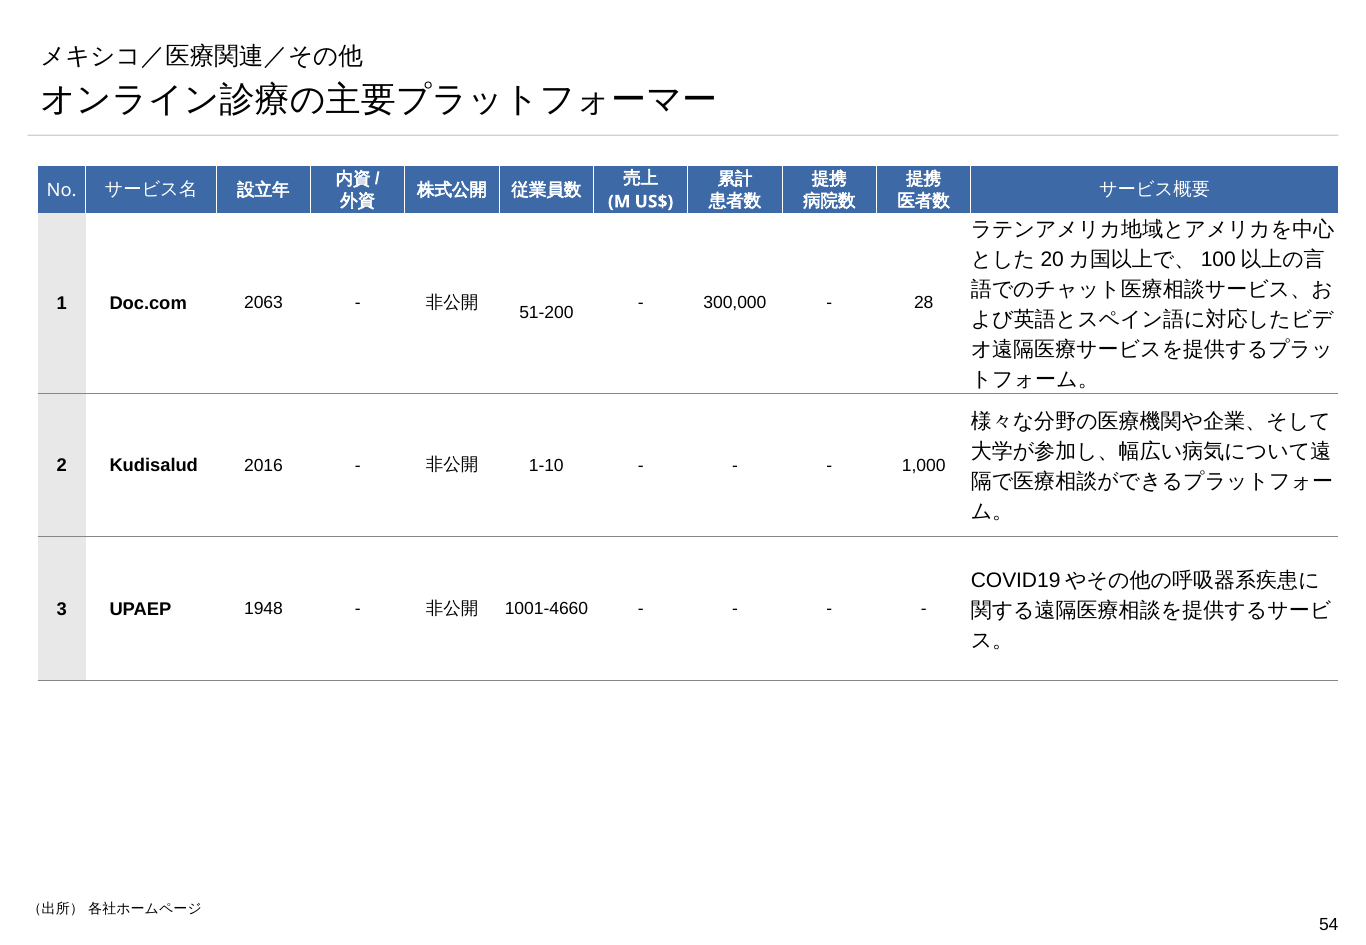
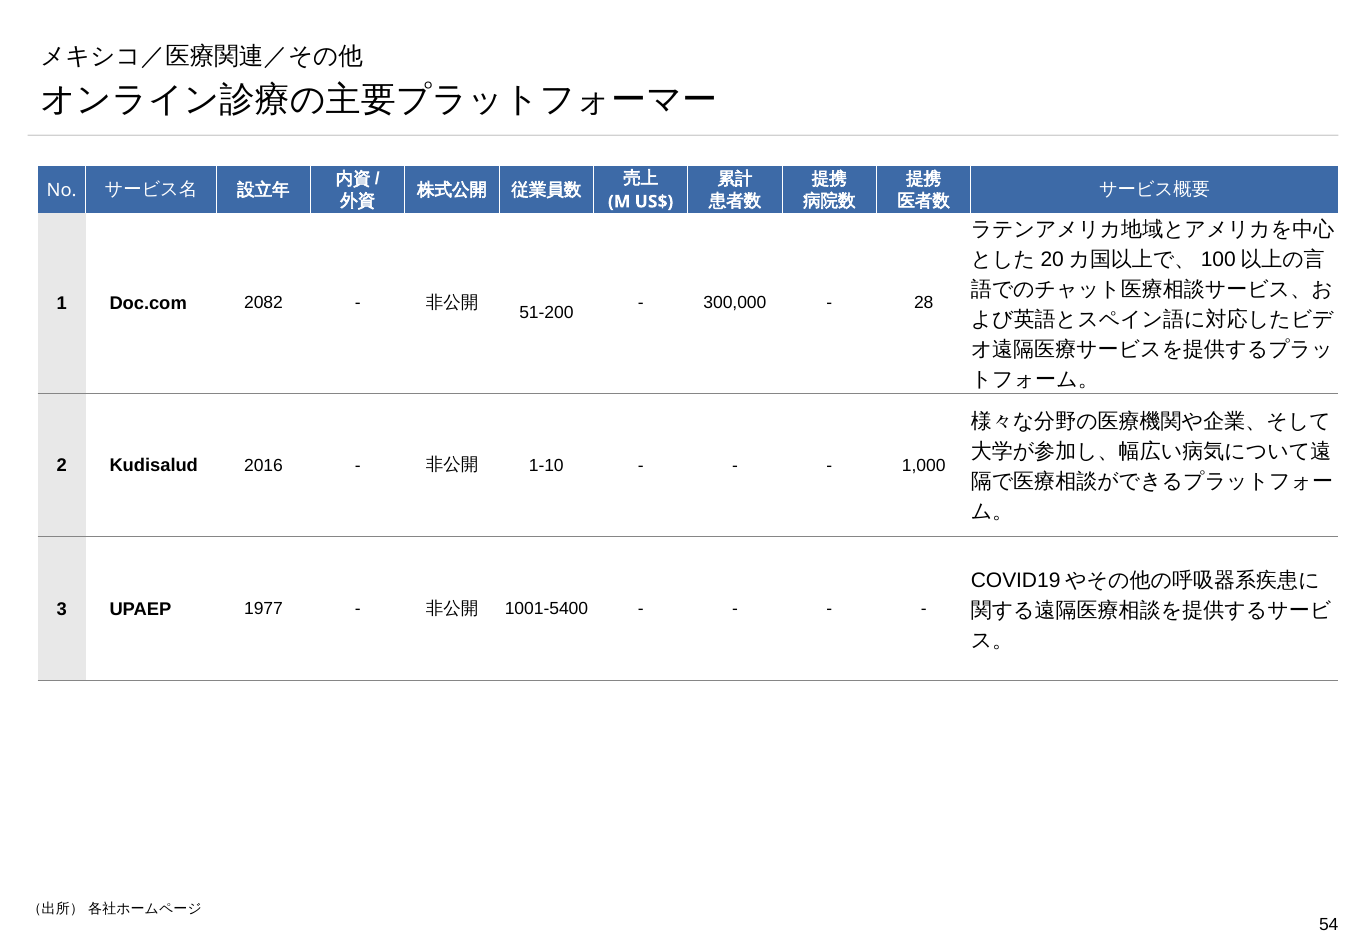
2063: 2063 -> 2082 (263, 303)
1948: 1948 -> 1977 (263, 609)
1001-4660: 1001-4660 -> 1001-5400 (546, 609)
